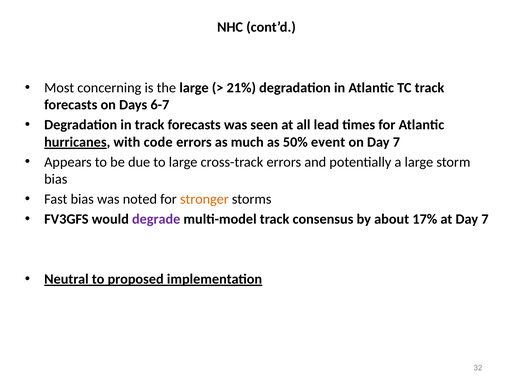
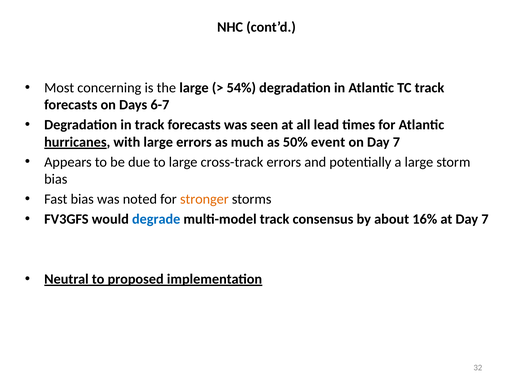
21%: 21% -> 54% (241, 88)
with code: code -> large (158, 142)
degrade colour: purple -> blue (156, 219)
17%: 17% -> 16% (425, 219)
